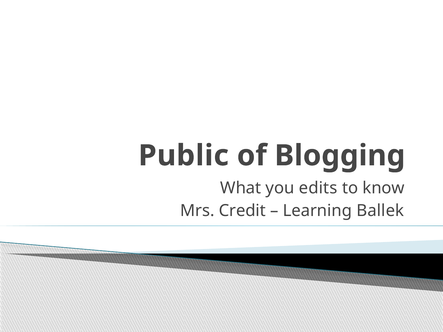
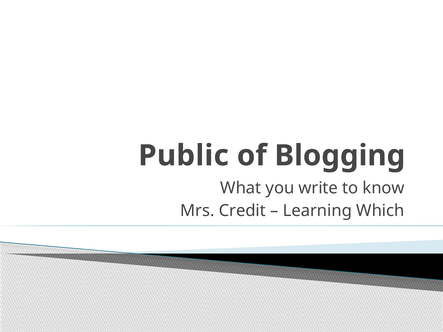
edits: edits -> write (318, 188)
Ballek: Ballek -> Which (380, 211)
